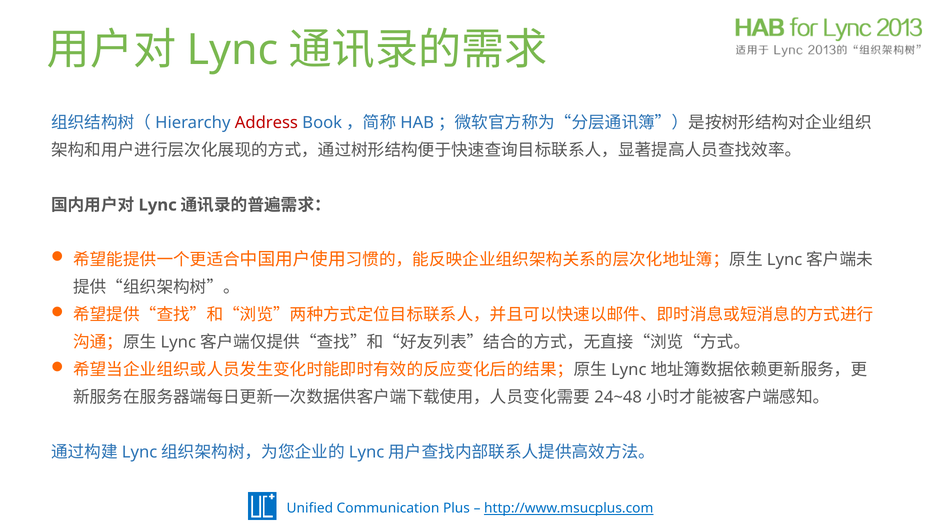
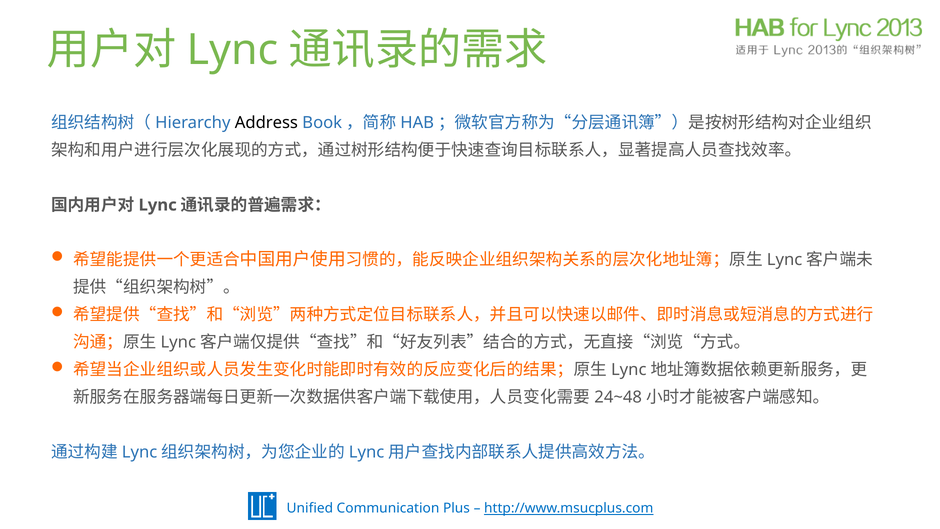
Address colour: red -> black (266, 123)
